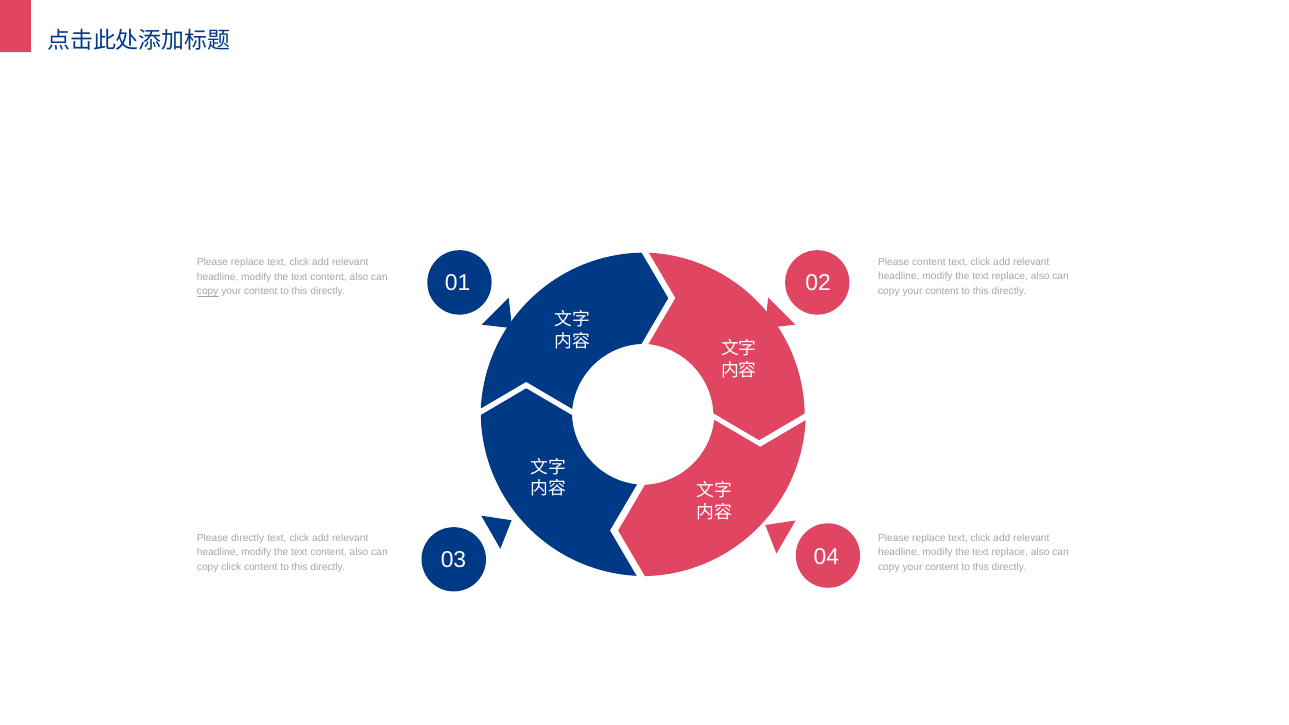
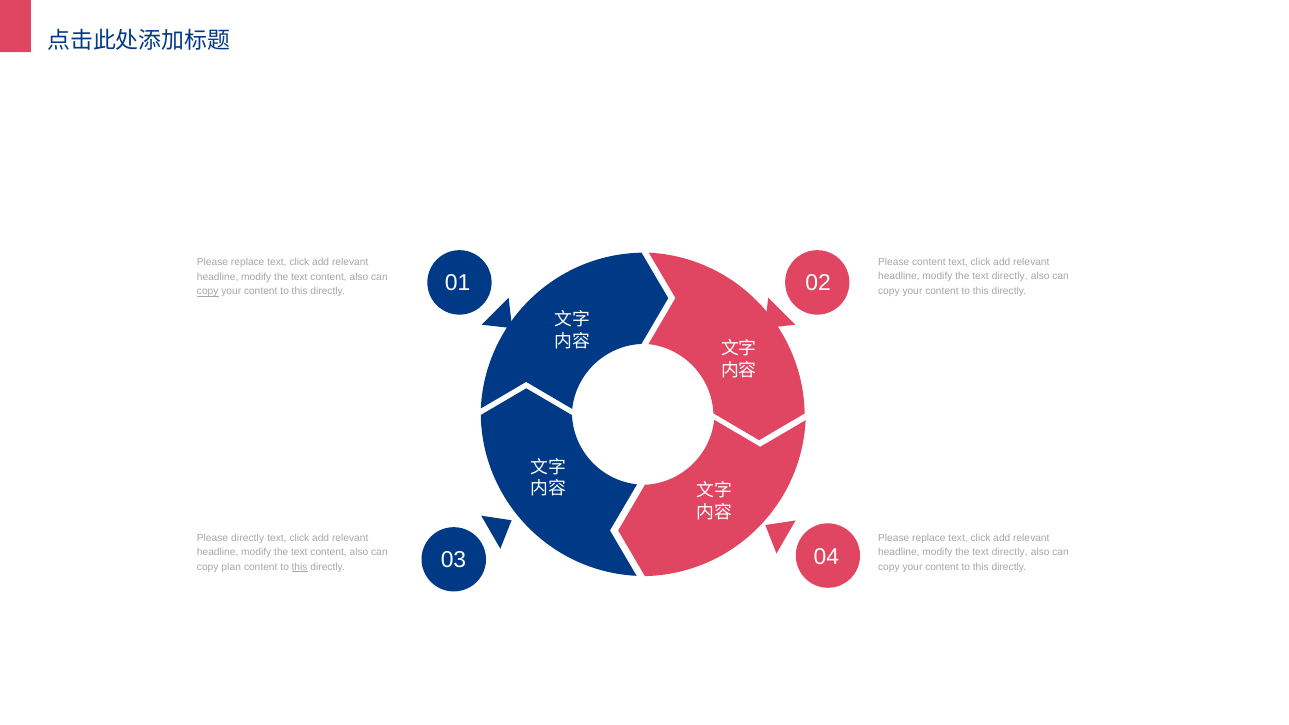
replace: replace -> directly (1010, 276)
replace: replace -> directly (1010, 553)
copy click: click -> plan (231, 567)
this underline: none -> present (300, 567)
